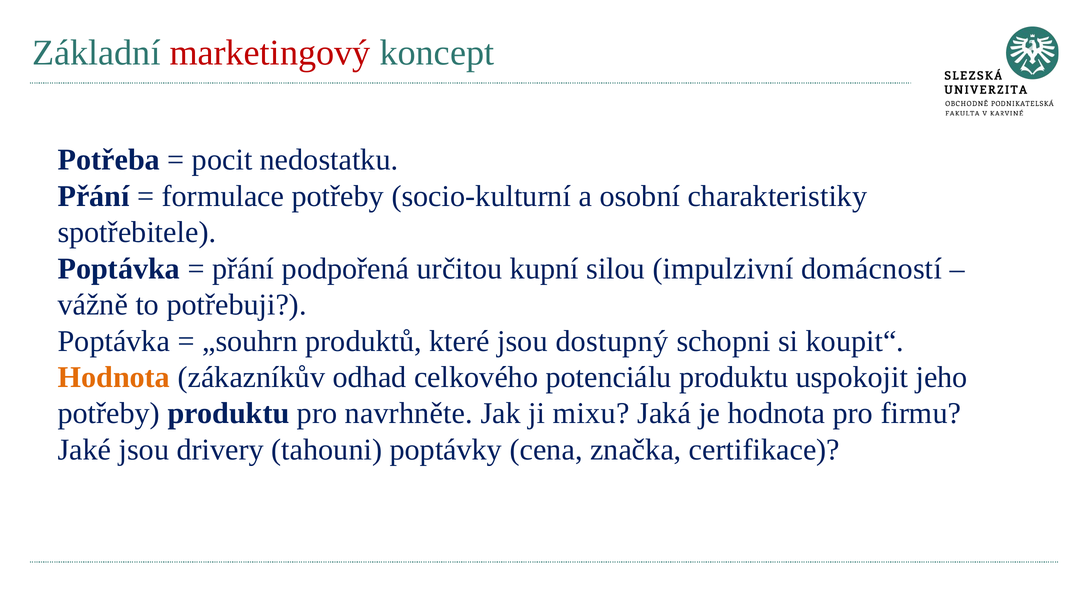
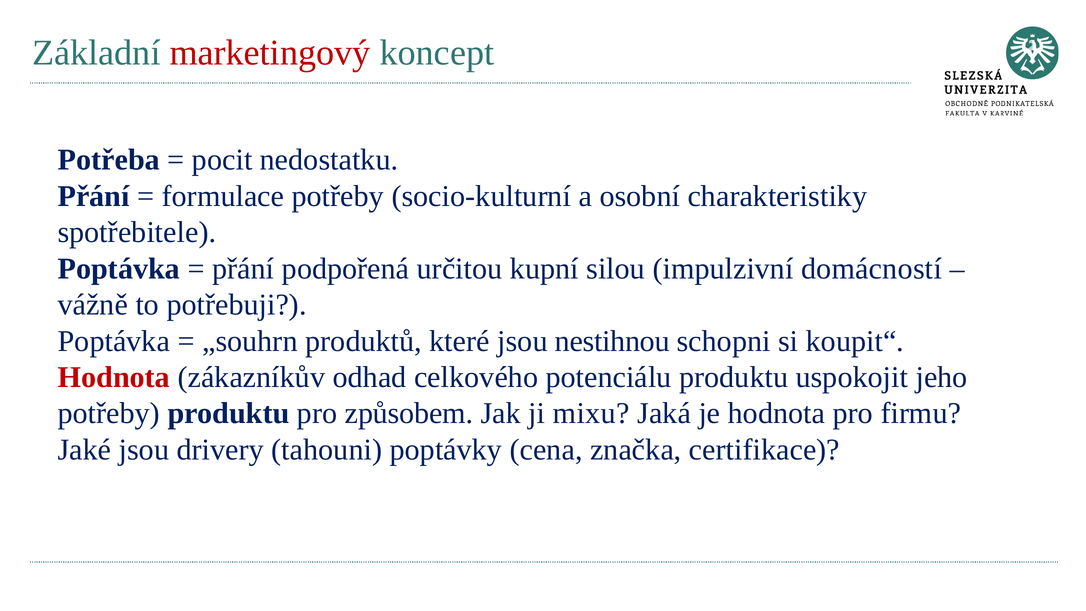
dostupný: dostupný -> nestihnou (612, 341)
Hodnota colour: orange -> red (114, 377)
navrhněte: navrhněte -> způsobem (409, 413)
